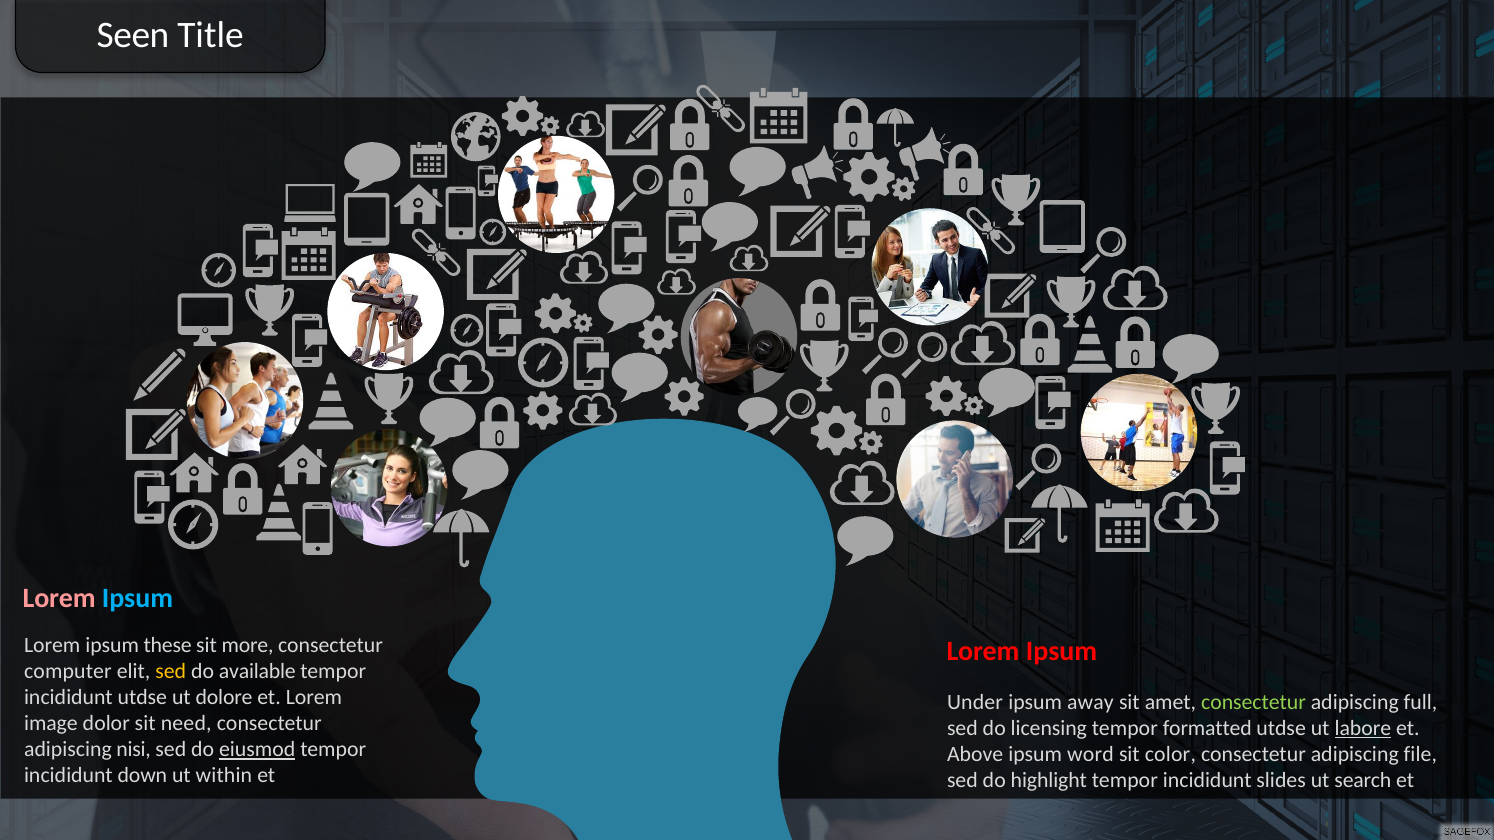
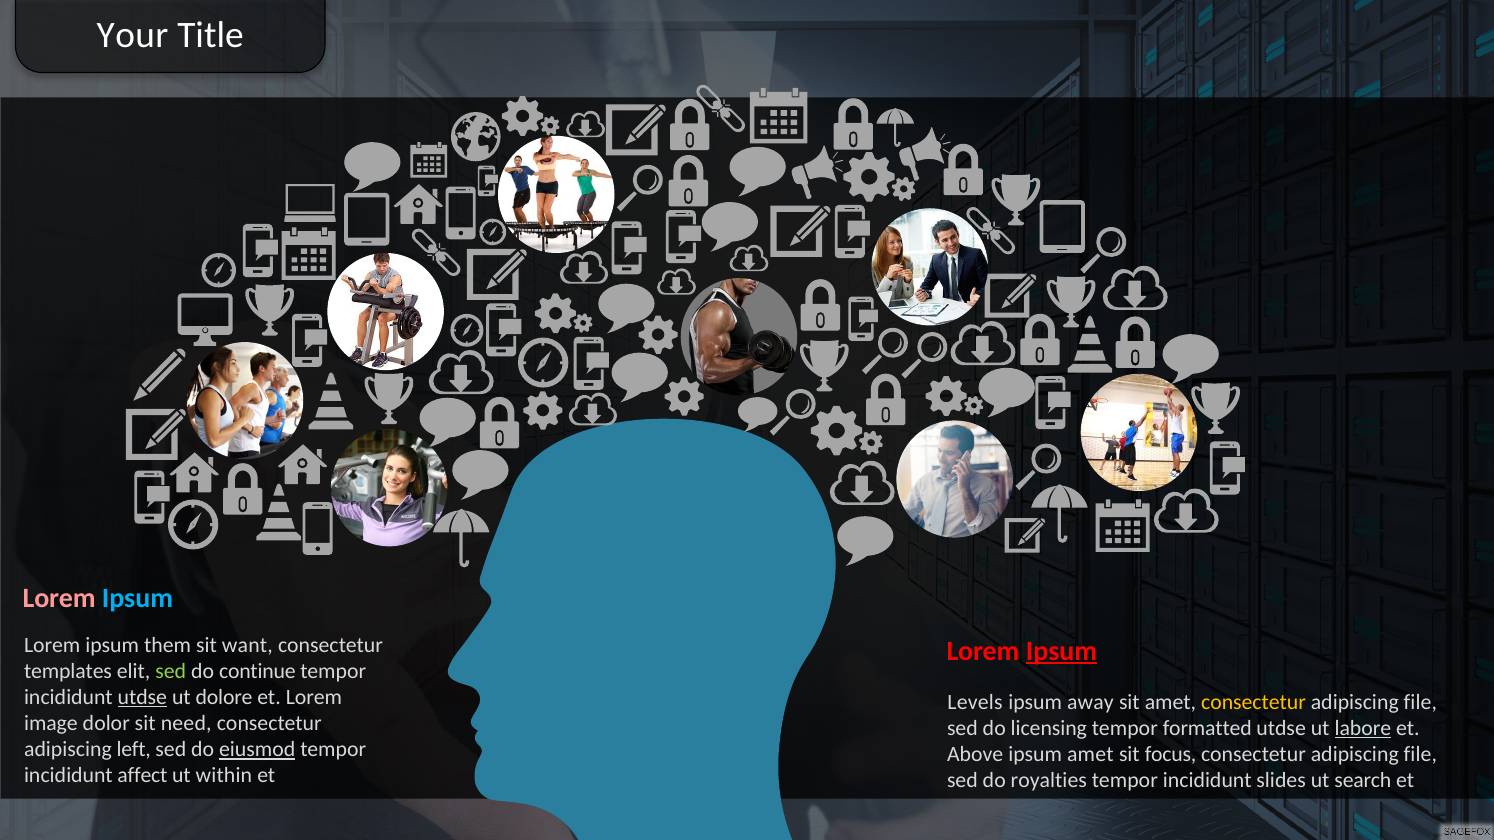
Seen: Seen -> Your (133, 35)
these: these -> them (168, 645)
more: more -> want (247, 645)
Ipsum underline: none -> present (1062, 651)
computer: computer -> templates (68, 671)
sed colour: yellow -> light green (171, 671)
available: available -> continue (257, 671)
utdse underline: none -> present (142, 698)
Under: Under -> Levels (975, 702)
consectetur colour: light green -> yellow (1254, 702)
full: full -> file (1420, 702)
nisi: nisi -> left (134, 750)
ipsum word: word -> amet (1090, 755)
color: color -> focus (1171, 755)
down: down -> affect (142, 776)
highlight: highlight -> royalties (1049, 781)
